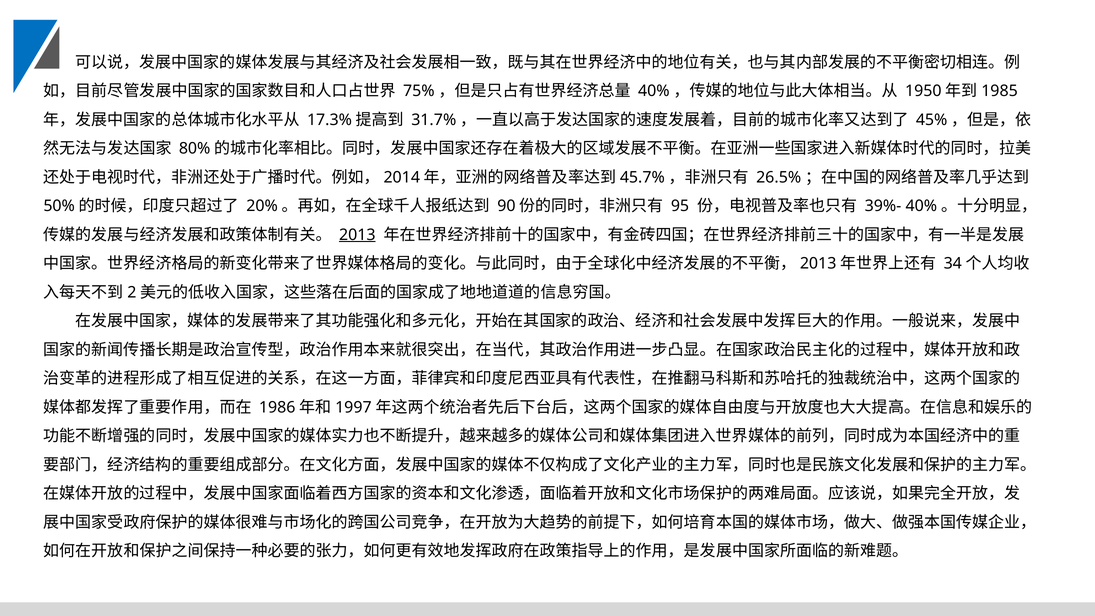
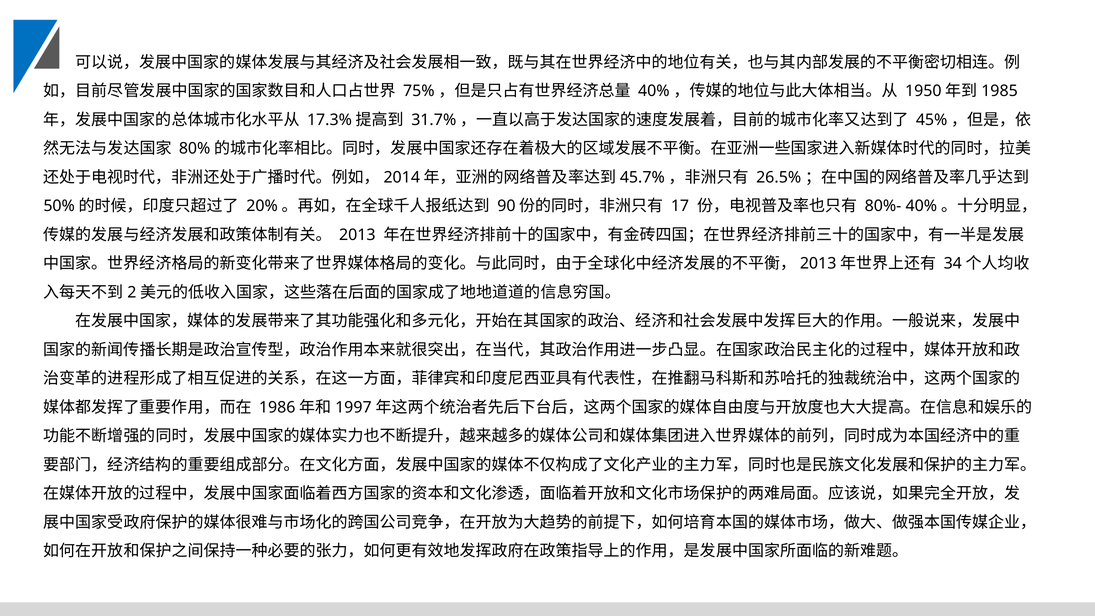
95: 95 -> 17 (680, 206)
39%-: 39%- -> 80%- (883, 206)
2013 underline: present -> none (357, 235)
